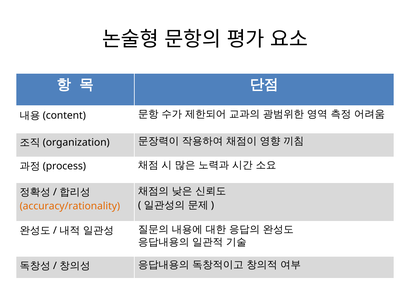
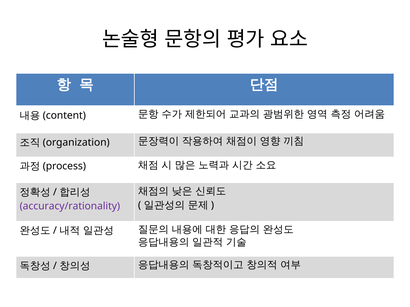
accuracy/rationality colour: orange -> purple (70, 206)
